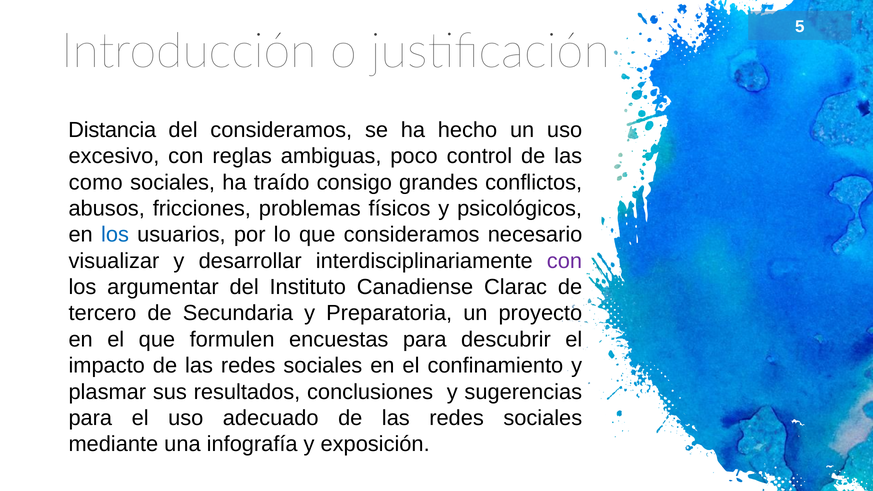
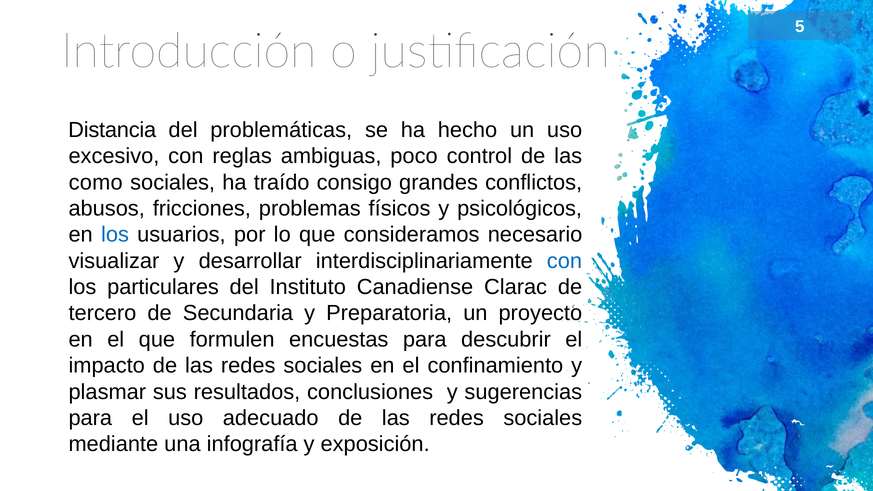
del consideramos: consideramos -> problemáticas (281, 130)
con colour: purple -> blue (564, 261)
argumentar: argumentar -> particulares (163, 287)
